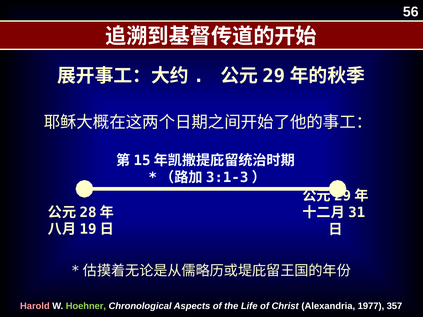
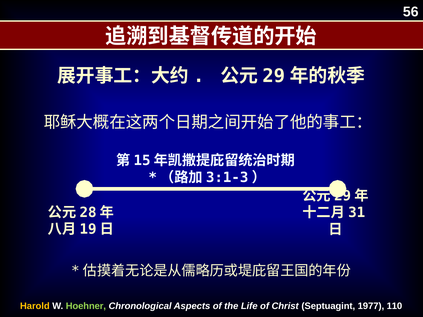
Harold colour: pink -> yellow (35, 306)
Alexandria: Alexandria -> Septuagint (328, 306)
357: 357 -> 110 (394, 306)
